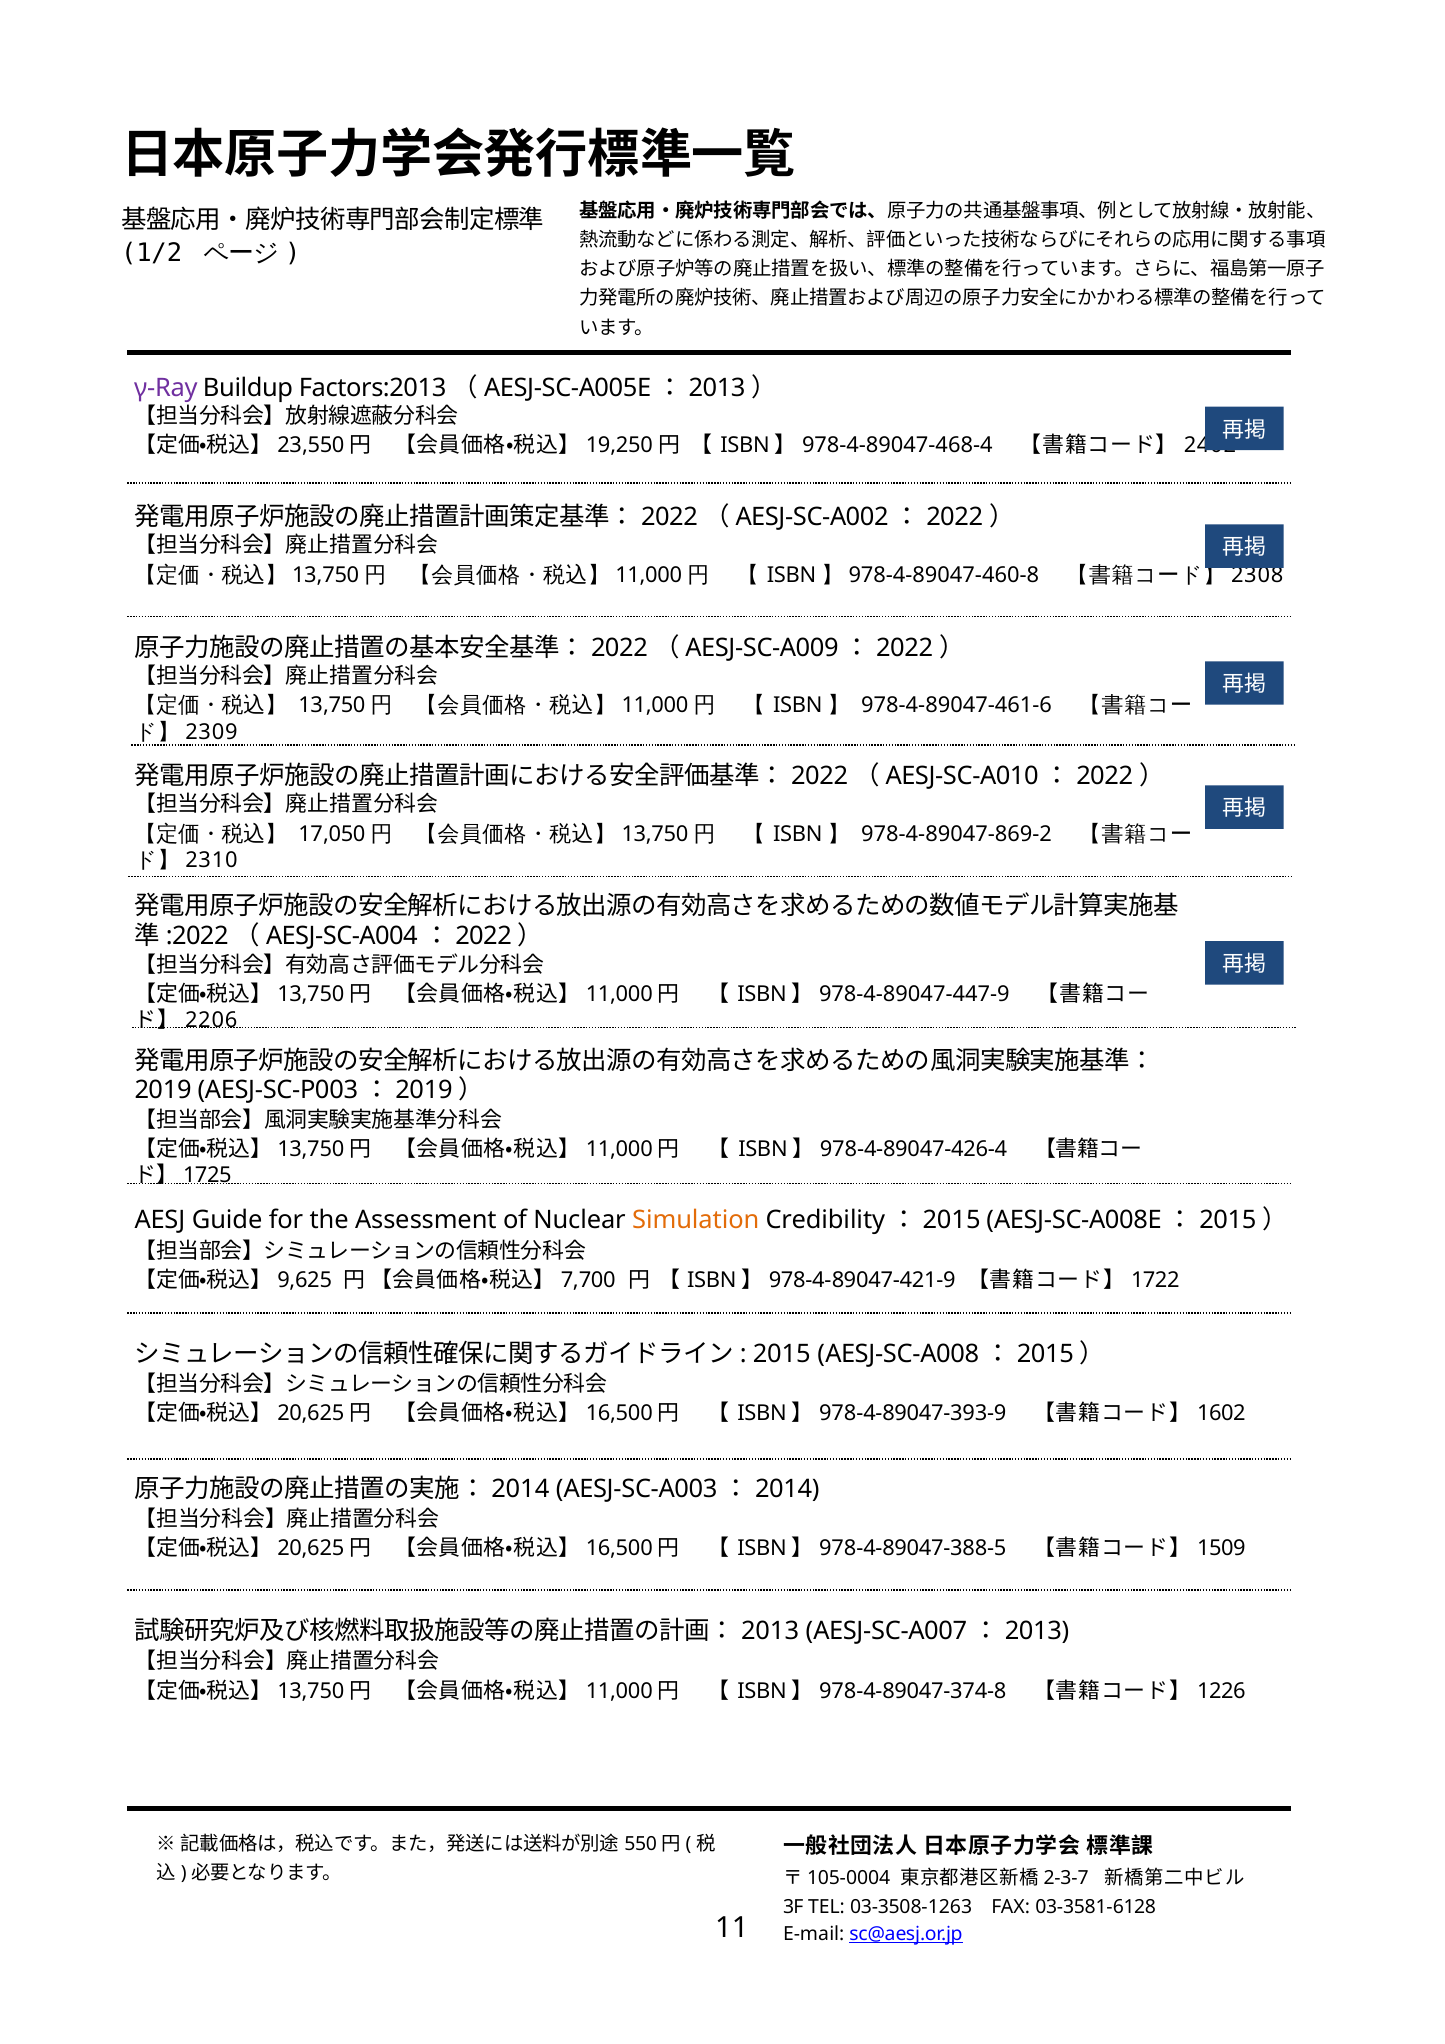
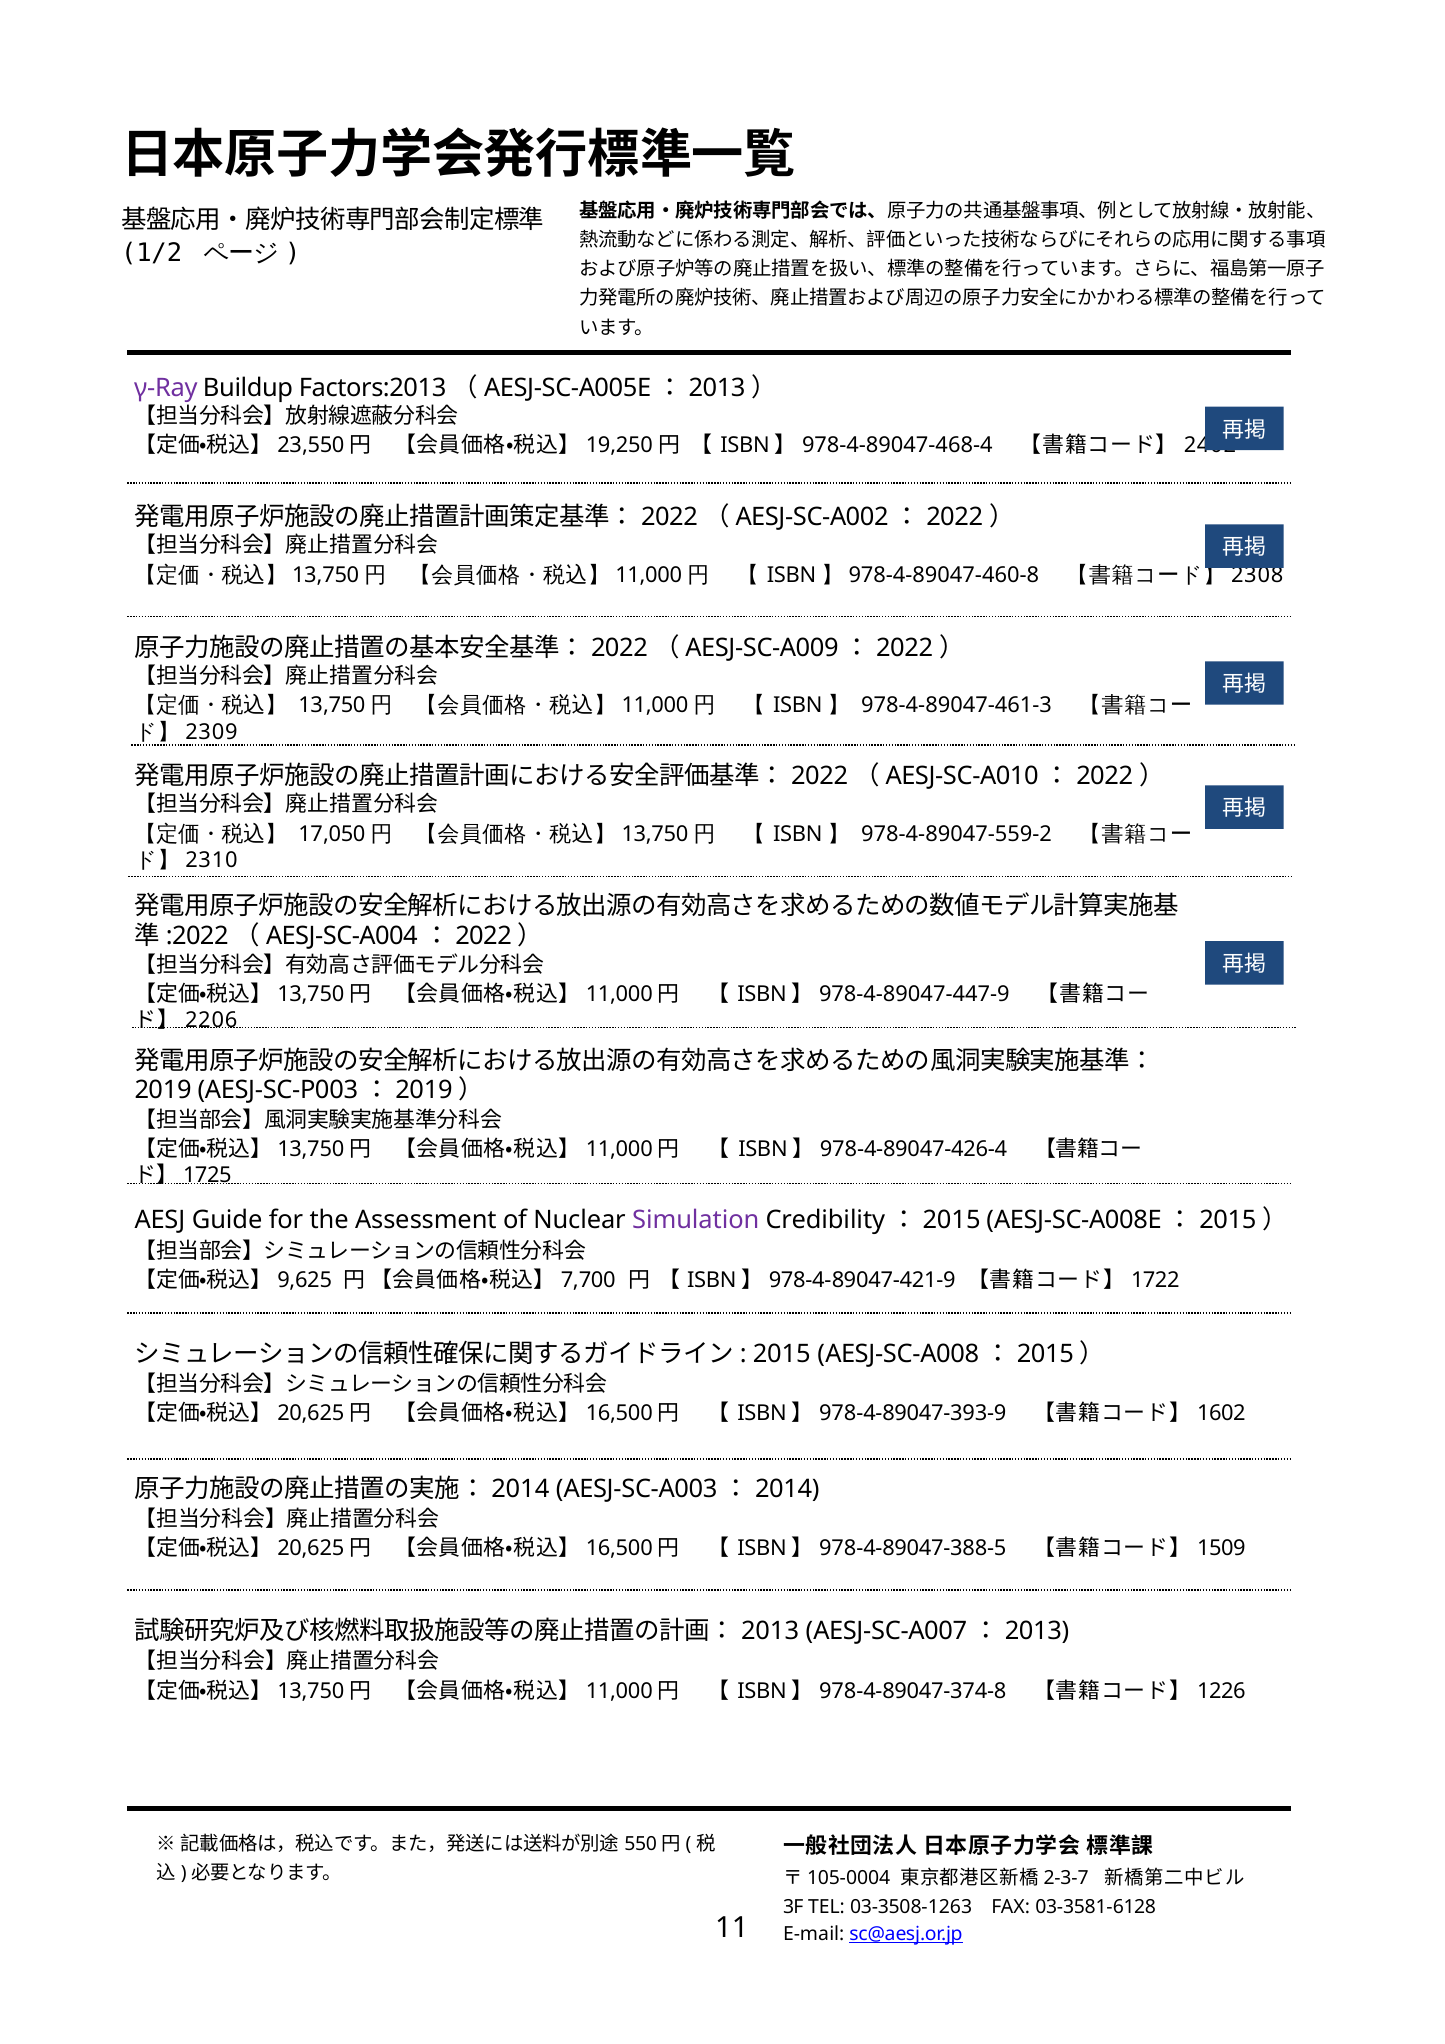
978-4-89047-461-6: 978-4-89047-461-6 -> 978-4-89047-461-3 (957, 706)
978-4-89047-869-2: 978-4-89047-869-2 -> 978-4-89047-559-2 (957, 834)
Simulation colour: orange -> purple (696, 1221)
